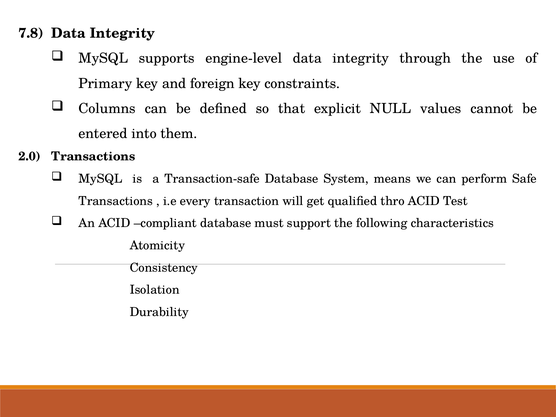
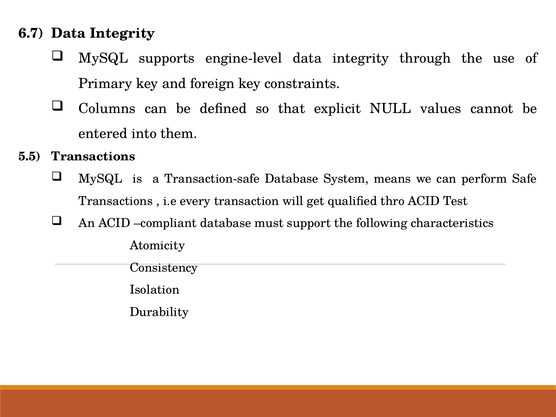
7.8: 7.8 -> 6.7 (31, 33)
2.0: 2.0 -> 5.5 (30, 157)
